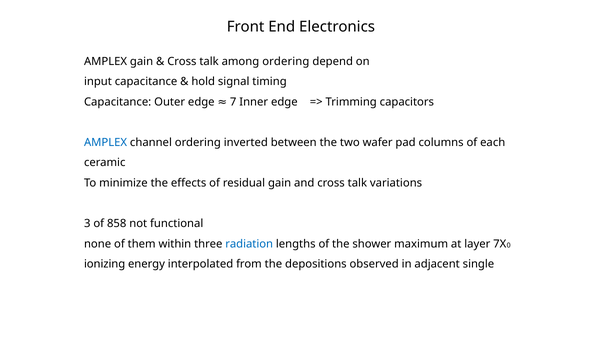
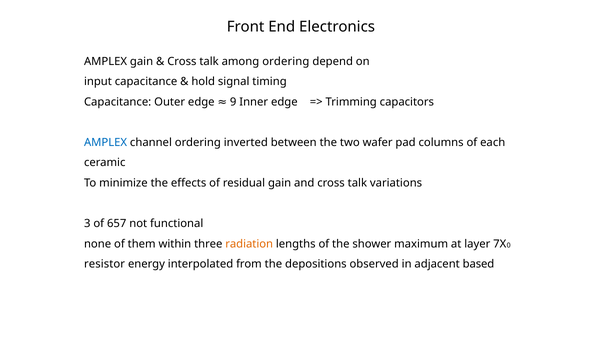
7: 7 -> 9 (233, 102)
858: 858 -> 657 (117, 224)
radiation colour: blue -> orange (249, 244)
ionizing: ionizing -> resistor (105, 265)
single: single -> based (479, 265)
